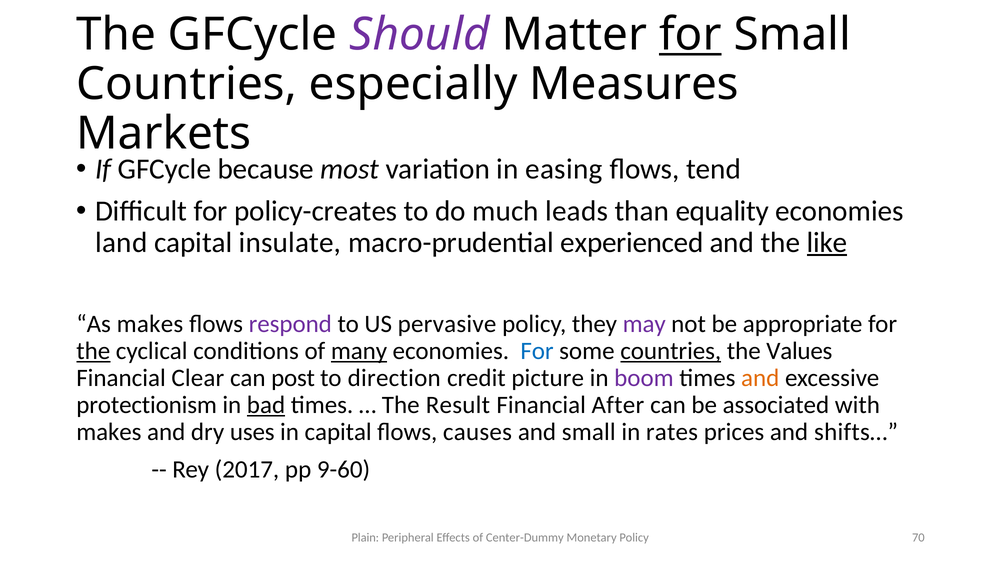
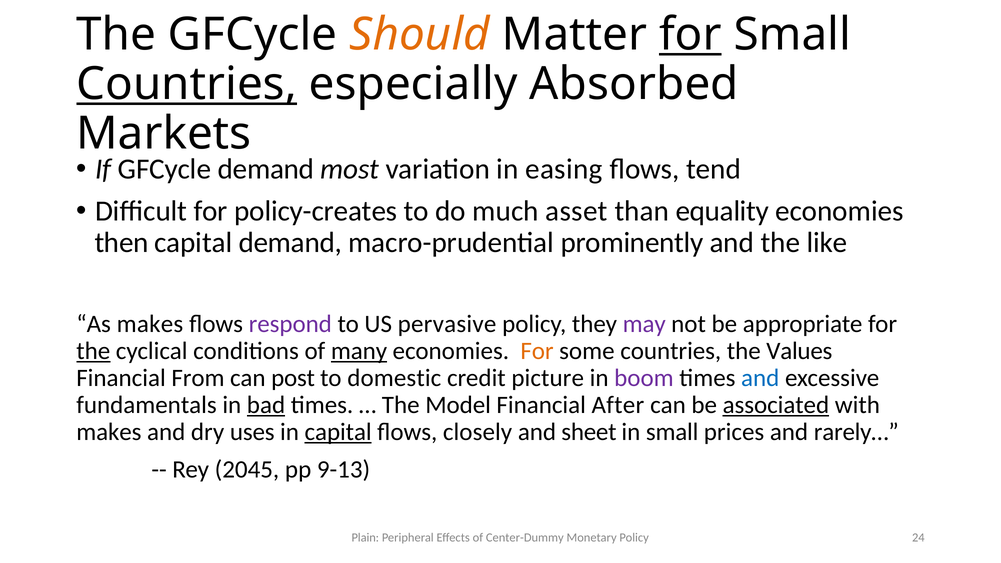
Should colour: purple -> orange (420, 35)
Countries underline: none -> present (187, 84)
Measures: Measures -> Absorbed (634, 84)
GFCycle because: because -> demand (266, 169)
leads: leads -> asset (577, 211)
land: land -> then (122, 243)
capital insulate: insulate -> demand (290, 243)
experienced: experienced -> prominently (632, 243)
like underline: present -> none (827, 243)
For colour: blue -> orange (537, 351)
countries underline: present -> none (671, 351)
Clear: Clear -> From (198, 378)
direction: direction -> domestic (394, 378)
and colour: orange -> blue (760, 378)
protectionism: protectionism -> fundamentals (147, 405)
Result: Result -> Model (458, 405)
associated underline: none -> present (776, 405)
capital underline: none -> present (338, 432)
causes: causes -> closely (478, 432)
and small: small -> sheet (589, 432)
in rates: rates -> small (672, 432)
shifts…: shifts… -> rarely… (856, 432)
2017: 2017 -> 2045 (247, 470)
9-60: 9-60 -> 9-13 (344, 470)
70: 70 -> 24 (918, 538)
